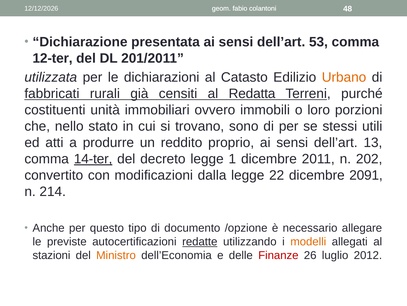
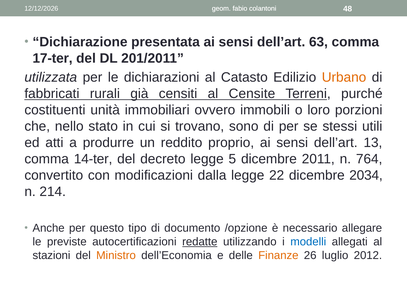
53: 53 -> 63 (318, 42)
12-ter: 12-ter -> 17-ter (53, 58)
Redatta: Redatta -> Censite (252, 93)
14-ter underline: present -> none (93, 159)
1: 1 -> 5 (232, 159)
202: 202 -> 764 (369, 159)
2091: 2091 -> 2034 (366, 175)
modelli colour: orange -> blue (308, 241)
Finanze colour: red -> orange (278, 255)
